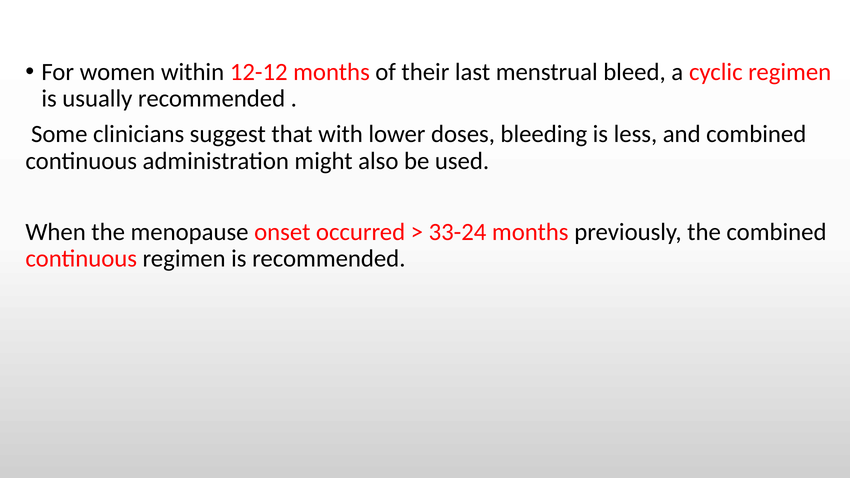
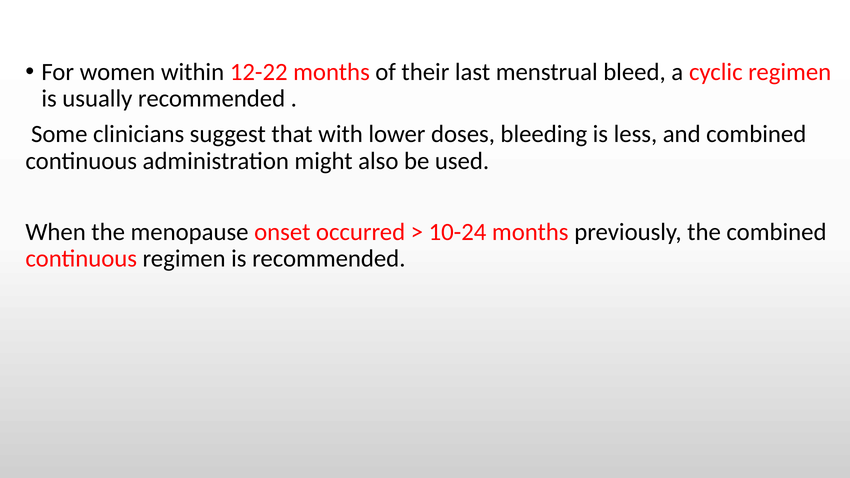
12-12: 12-12 -> 12-22 (259, 72)
33-24: 33-24 -> 10-24 (458, 232)
